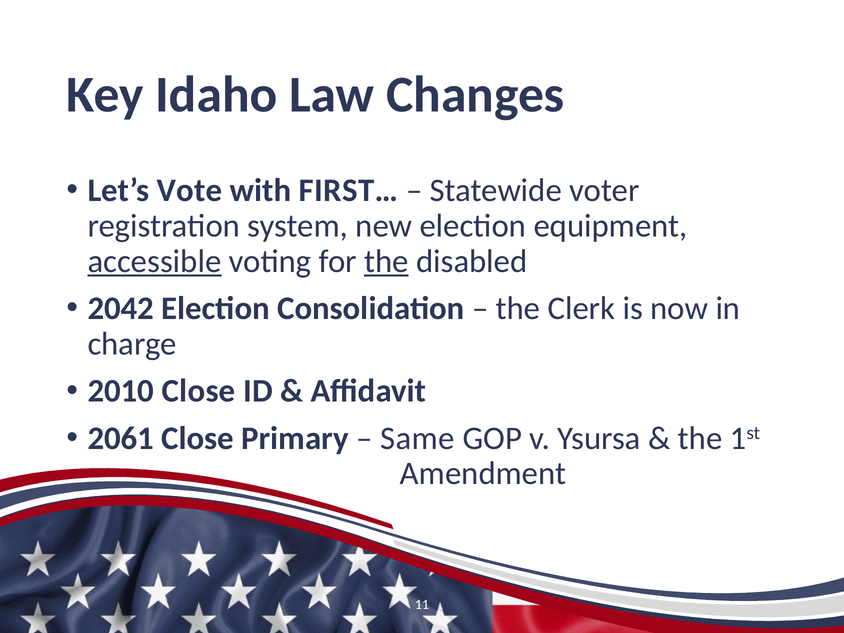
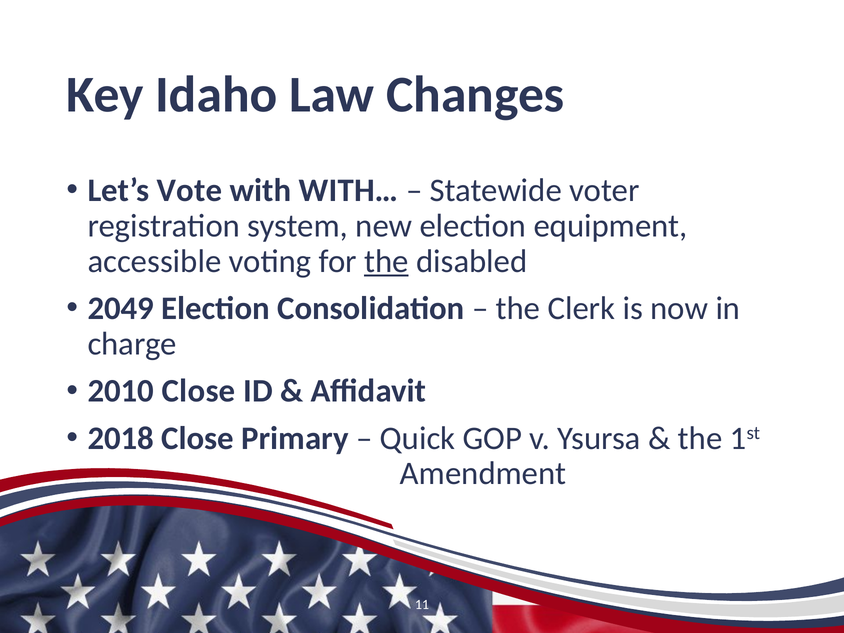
FIRST…: FIRST… -> WITH… (349, 190)
accessible underline: present -> none (154, 261)
2042: 2042 -> 2049 (121, 308)
2061: 2061 -> 2018 (121, 438)
Same: Same -> Quick (418, 438)
